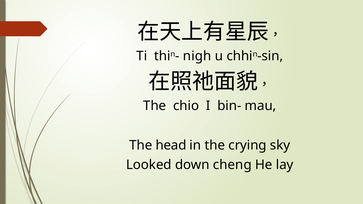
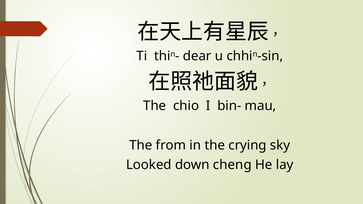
nigh: nigh -> dear (197, 56)
head: head -> from (171, 145)
